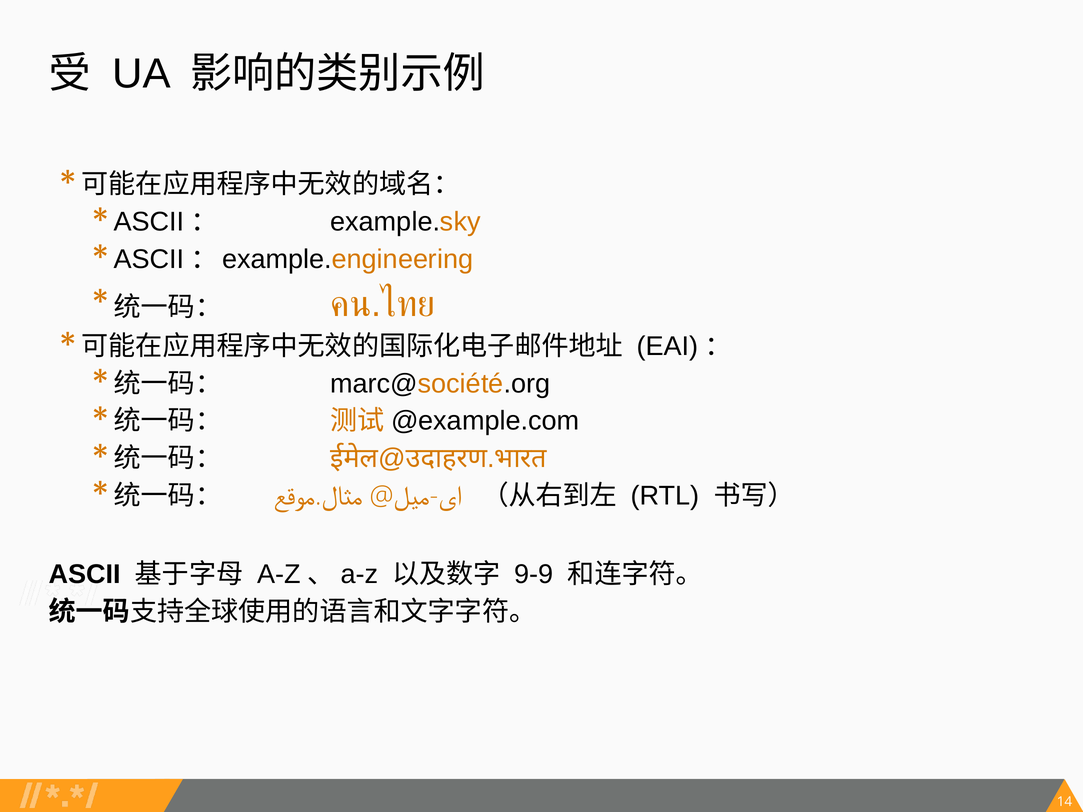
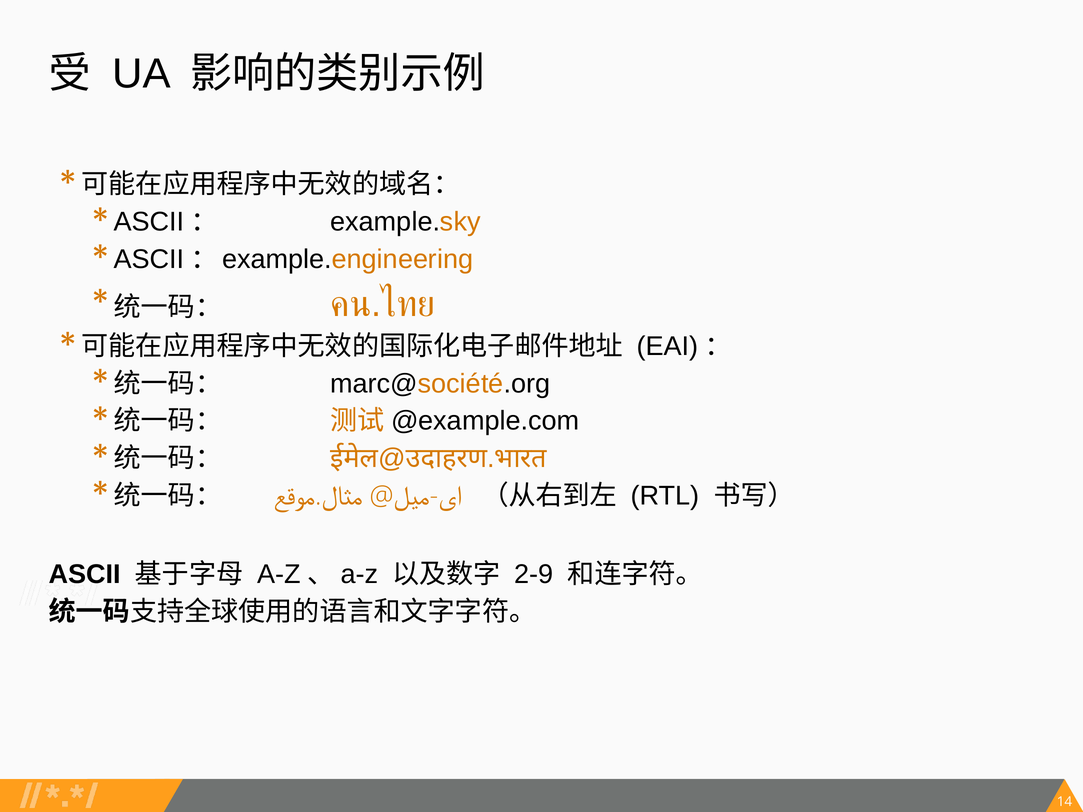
9-9: 9-9 -> 2-9 (534, 575)
